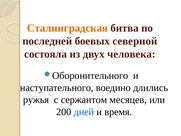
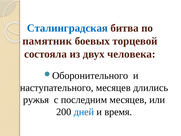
Сталинградская colour: orange -> blue (67, 28)
последней: последней -> памятник (47, 41)
северной: северной -> торцевой (135, 41)
наступательного воедино: воедино -> месяцев (113, 88)
сержантом: сержантом -> последним (84, 100)
